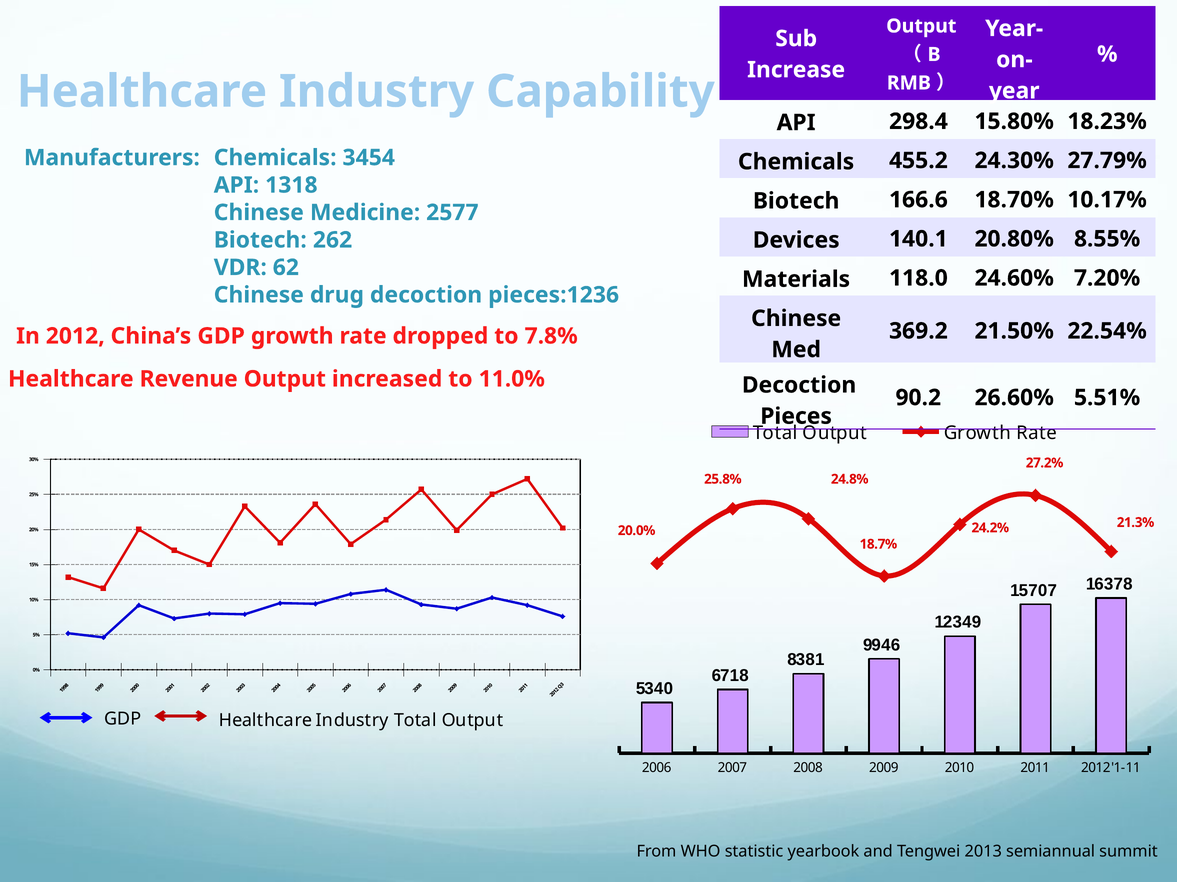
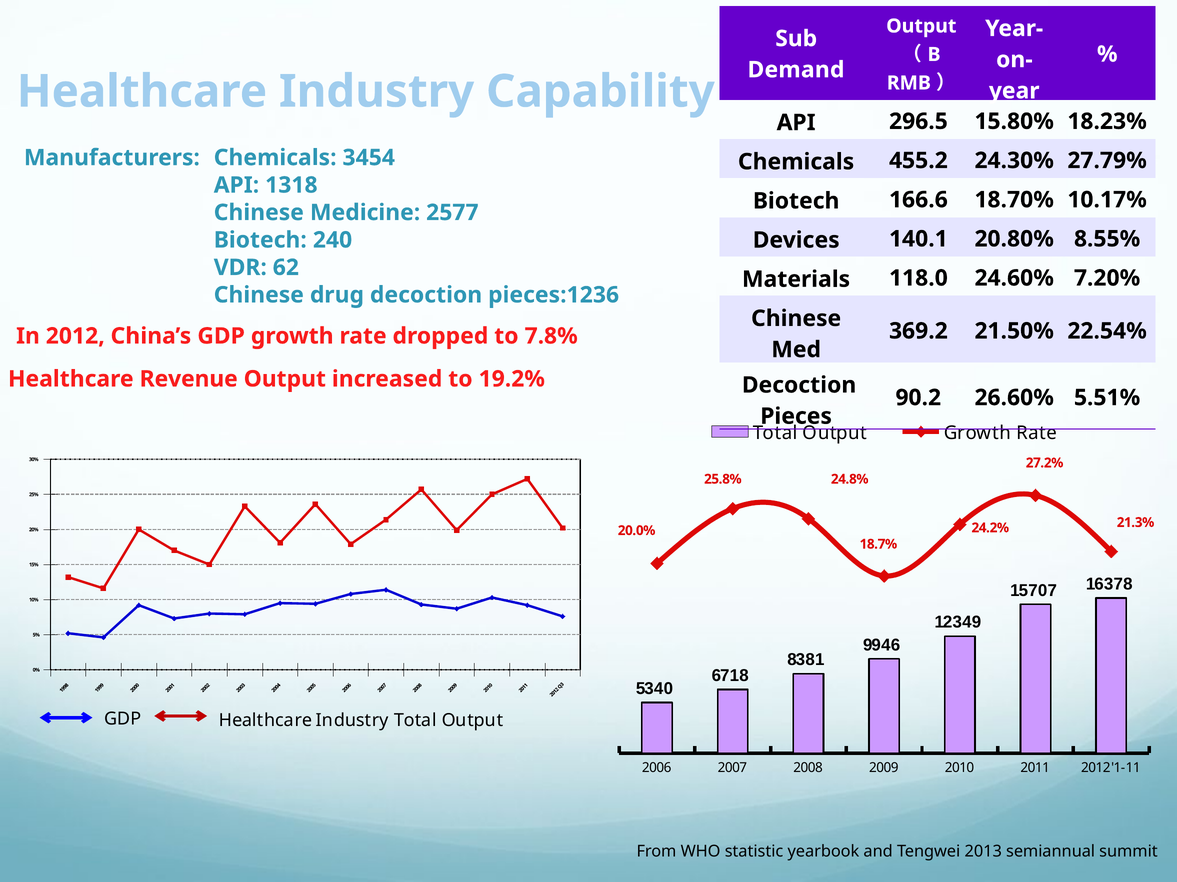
Increase: Increase -> Demand (796, 70)
298.4: 298.4 -> 296.5 (918, 121)
262: 262 -> 240 (333, 240)
11.0%: 11.0% -> 19.2% (512, 379)
